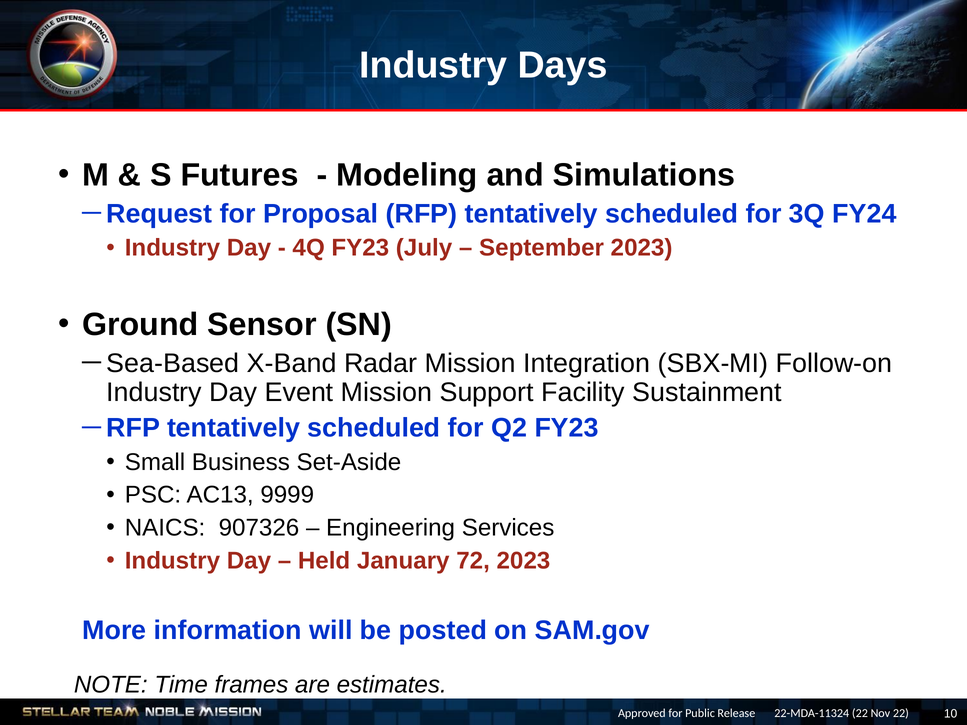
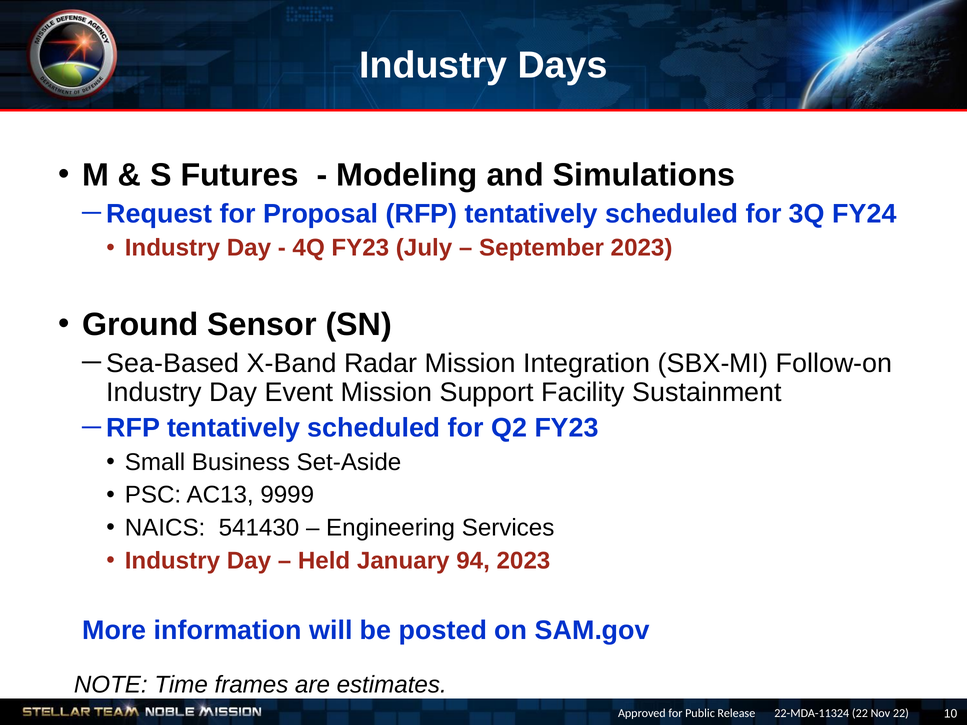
907326: 907326 -> 541430 (259, 528)
72: 72 -> 94 (473, 561)
